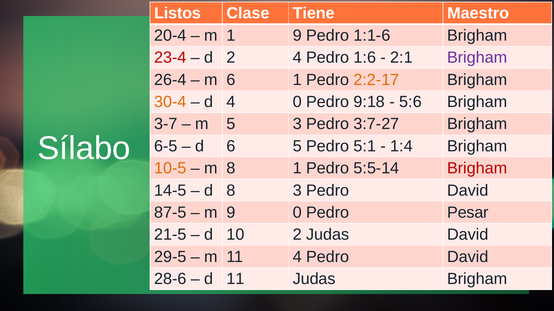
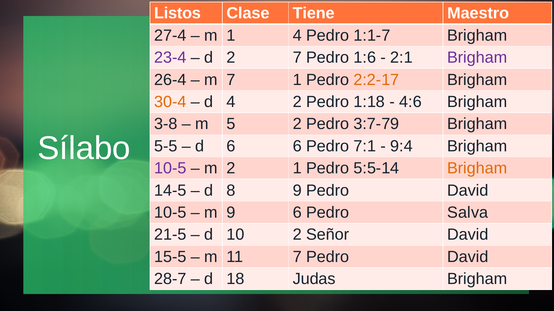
20-4: 20-4 -> 27-4 (170, 35)
1 9: 9 -> 4 (297, 35)
1:1-6: 1:1-6 -> 1:1-7 (372, 35)
23-4 colour: red -> purple (170, 58)
2 4: 4 -> 7 (297, 58)
m 6: 6 -> 7 (231, 80)
4 0: 0 -> 2 (297, 102)
9:18: 9:18 -> 1:18 (369, 102)
5:6: 5:6 -> 4:6 (410, 102)
3-7: 3-7 -> 3-8 (166, 124)
5 3: 3 -> 2 (297, 124)
3:7-27: 3:7-27 -> 3:7-79 (376, 124)
6-5: 6-5 -> 5-5 (166, 146)
6 5: 5 -> 6 (297, 146)
5:1: 5:1 -> 7:1 (365, 146)
1:4: 1:4 -> 9:4 (401, 146)
10-5 colour: orange -> purple (170, 169)
m 8: 8 -> 2 (231, 169)
Brigham colour: red -> orange (477, 169)
8 3: 3 -> 9 (297, 191)
87-5: 87-5 -> 10-5 (170, 213)
9 0: 0 -> 6 (297, 213)
Pesar: Pesar -> Salva (468, 213)
2 Judas: Judas -> Señor (328, 235)
29-5: 29-5 -> 15-5 (170, 257)
11 4: 4 -> 7 (297, 257)
28-6: 28-6 -> 28-7 (170, 279)
d 11: 11 -> 18 (235, 279)
